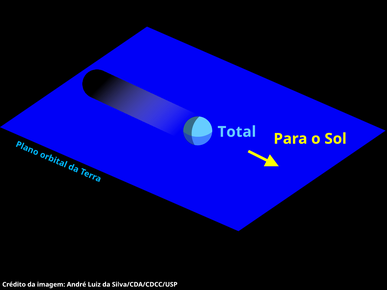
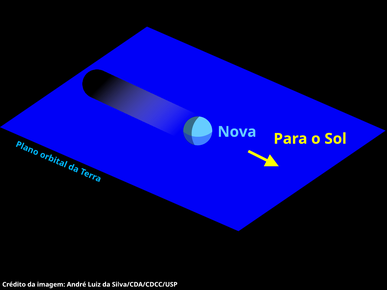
Total: Total -> Nova (237, 132)
